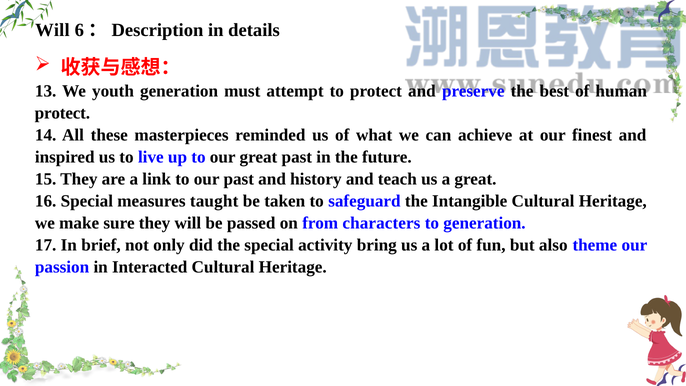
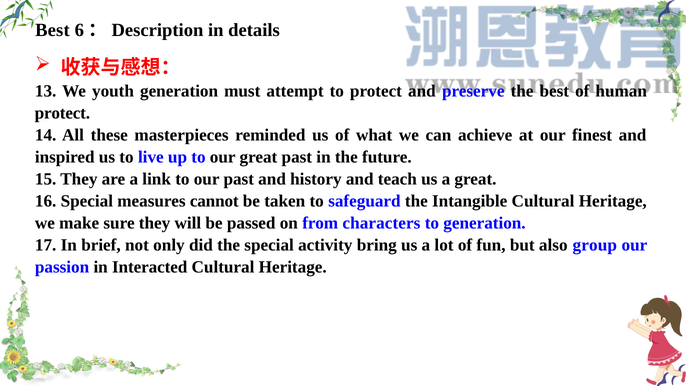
Will: Will -> Best (52, 30)
taught: taught -> cannot (214, 201)
theme: theme -> group (595, 245)
